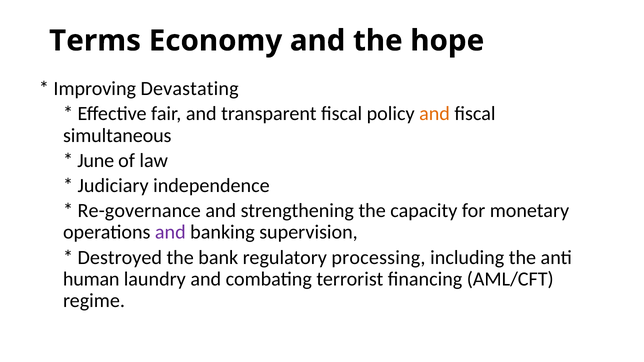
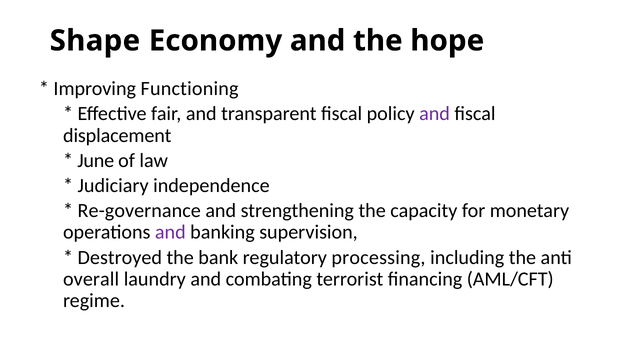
Terms: Terms -> Shape (95, 41)
Devastating: Devastating -> Functioning (190, 89)
and colour: orange -> purple (435, 114)
simultaneous: simultaneous -> displacement (117, 135)
human: human -> overall (91, 279)
